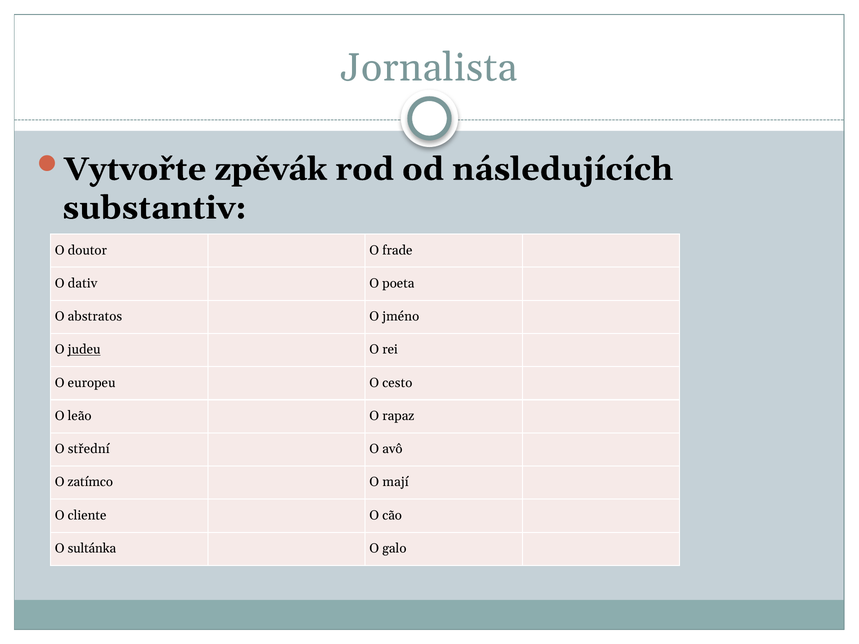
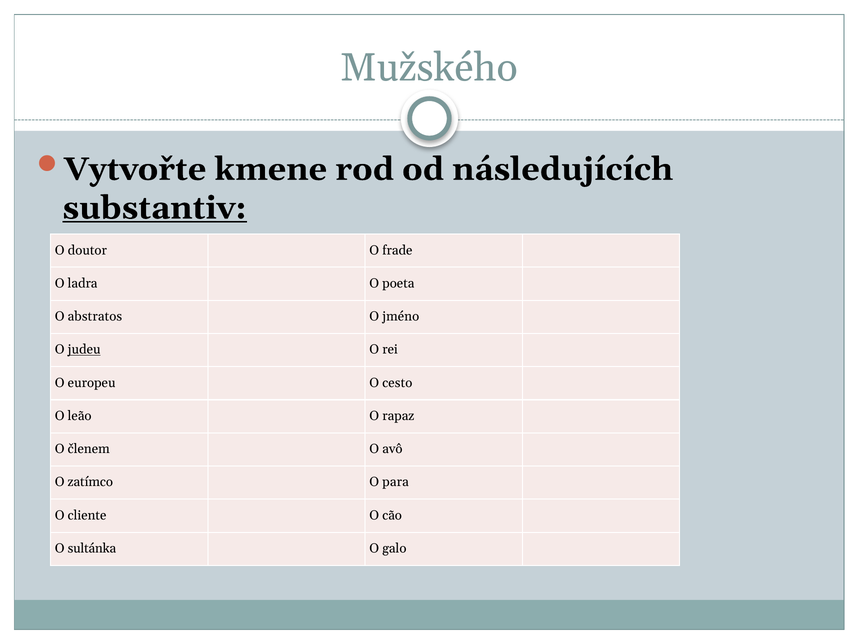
Jornalista: Jornalista -> Mužského (429, 68)
zpěvák: zpěvák -> kmene (271, 169)
substantiv underline: none -> present (155, 208)
dativ: dativ -> ladra (83, 283)
střední: střední -> členem (89, 449)
mají: mají -> para (396, 482)
